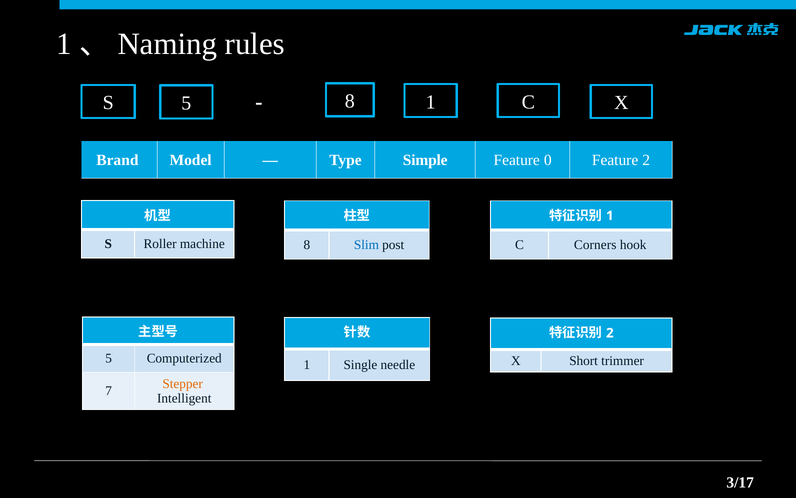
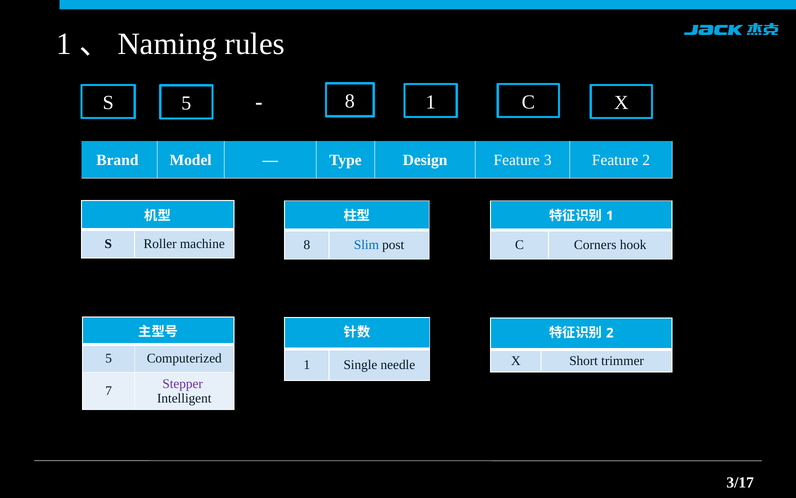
Simple: Simple -> Design (425, 160)
0: 0 -> 3 (548, 160)
Stepper colour: orange -> purple (183, 383)
